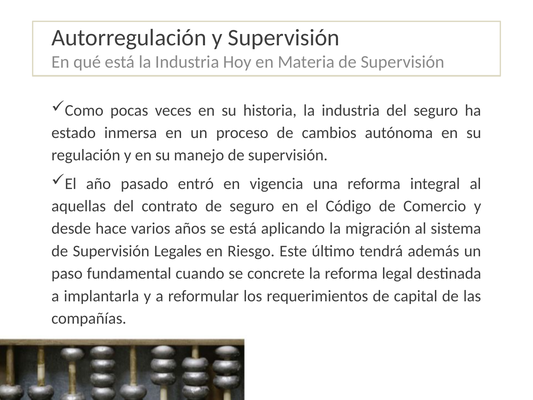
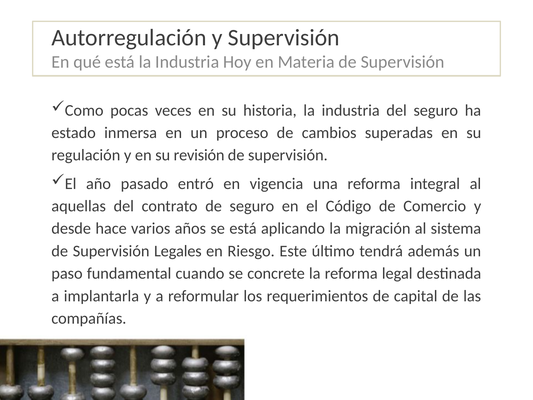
autónoma: autónoma -> superadas (399, 133)
manejo: manejo -> revisión (199, 155)
